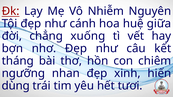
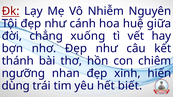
tháng: tháng -> thánh (18, 61)
tươi: tươi -> biết (130, 86)
